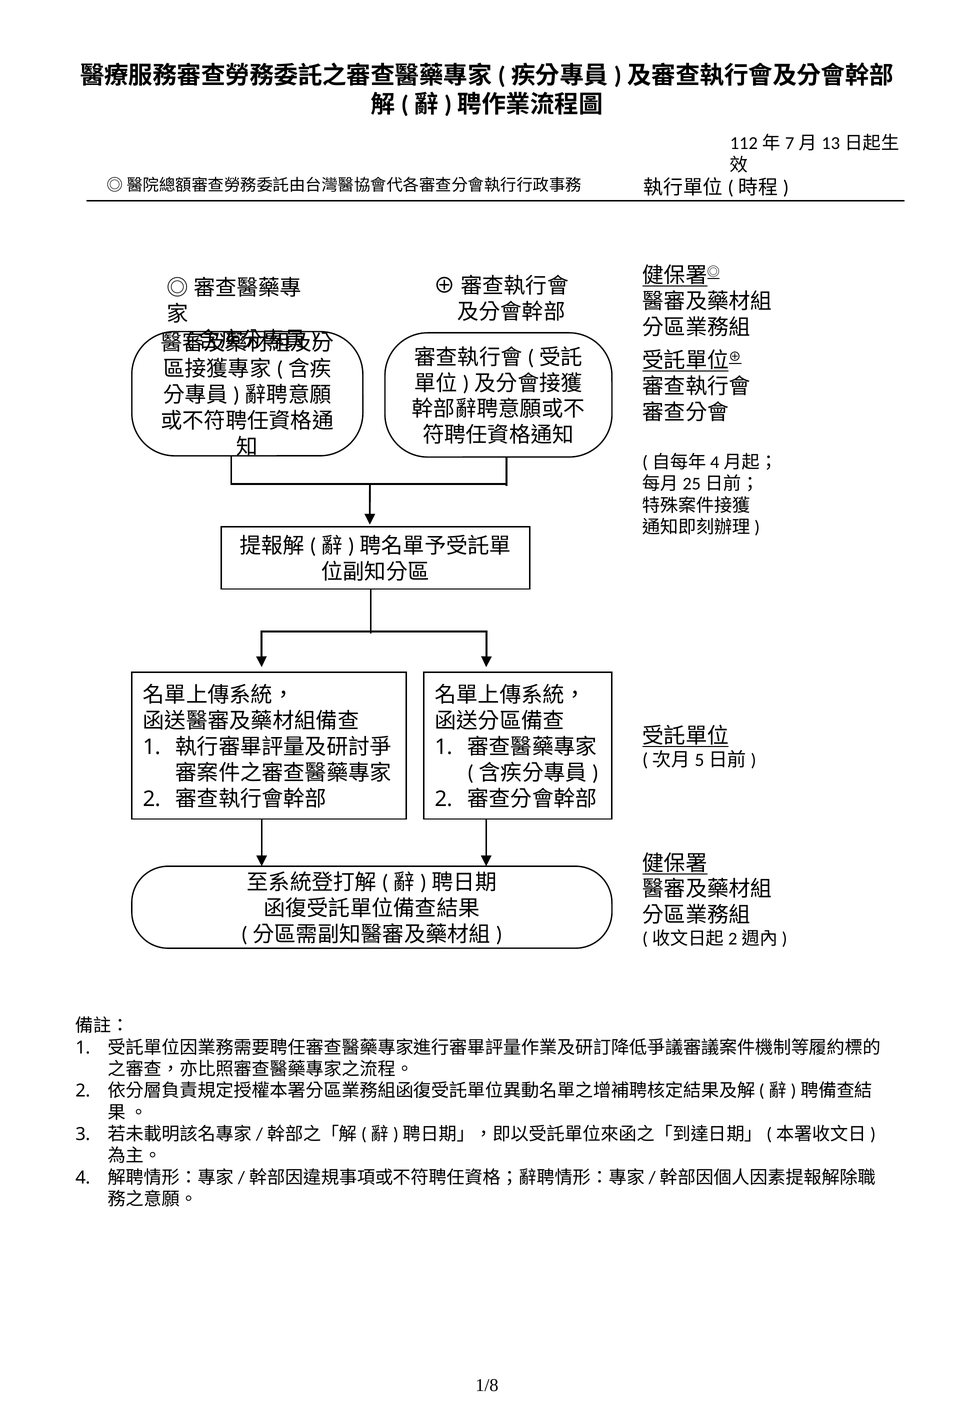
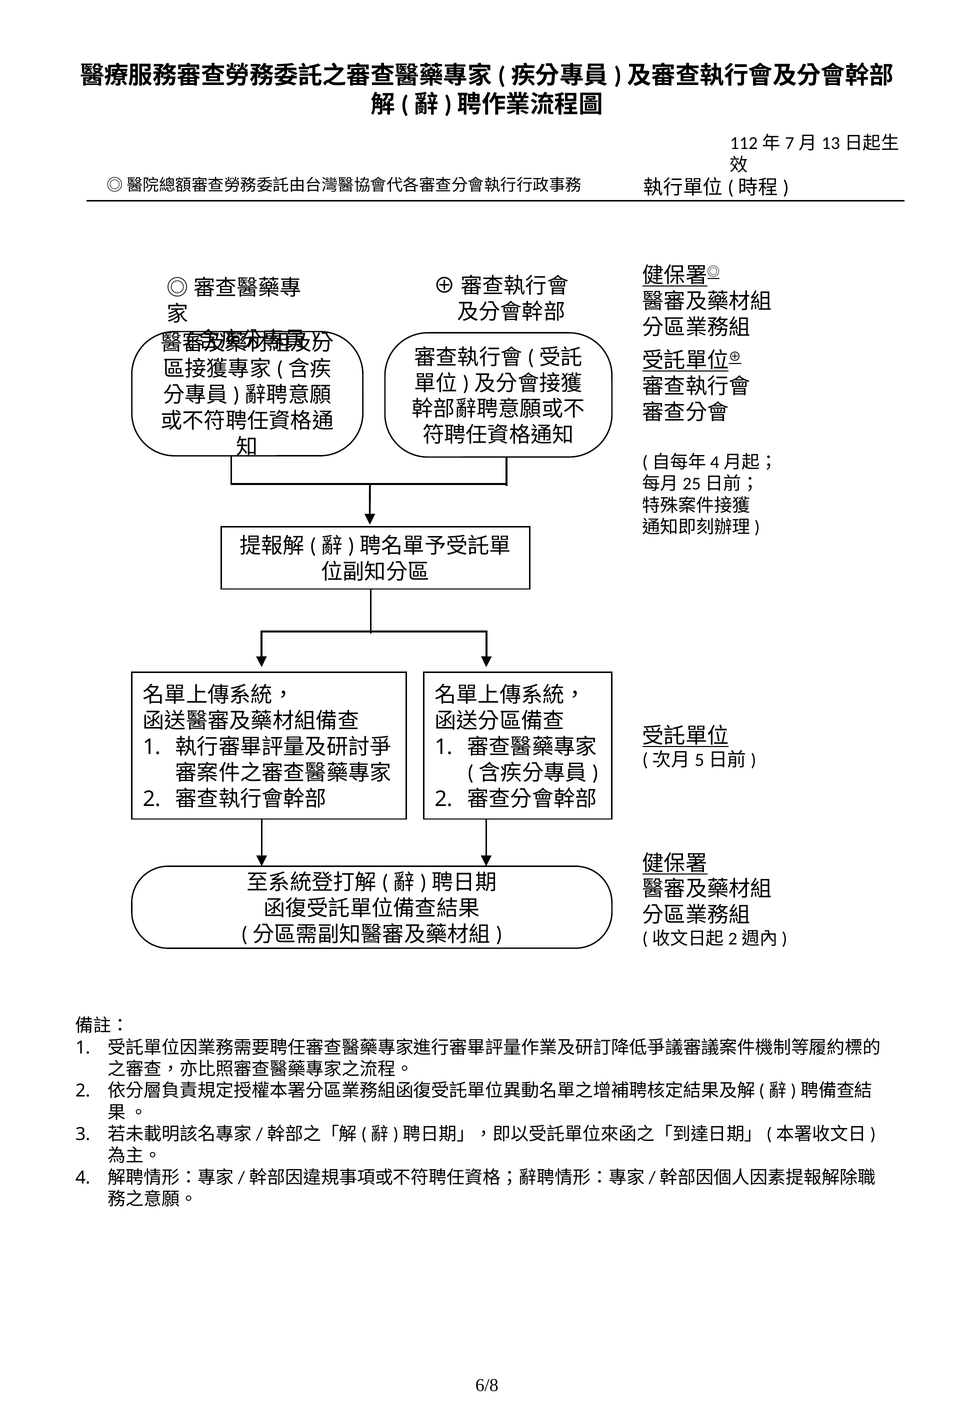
1/8: 1/8 -> 6/8 (487, 1386)
